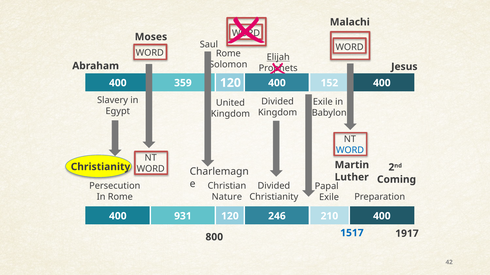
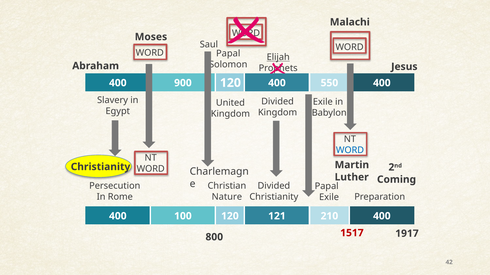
Rome: Rome -> Papal (228, 54)
359: 359 -> 900 (183, 83)
152: 152 -> 550 (329, 83)
931: 931 -> 100 (183, 217)
246: 246 -> 121 (277, 217)
1517 colour: blue -> red (352, 233)
